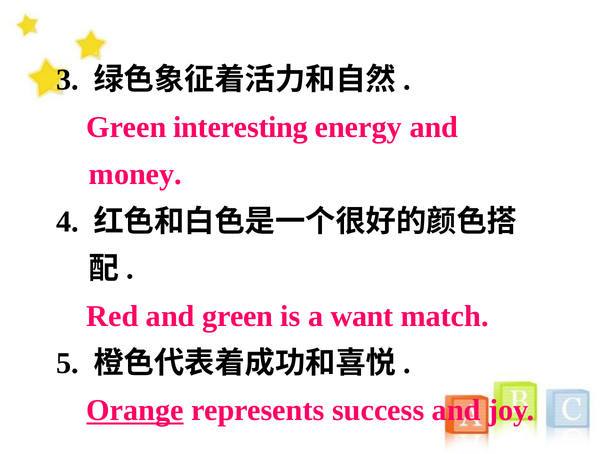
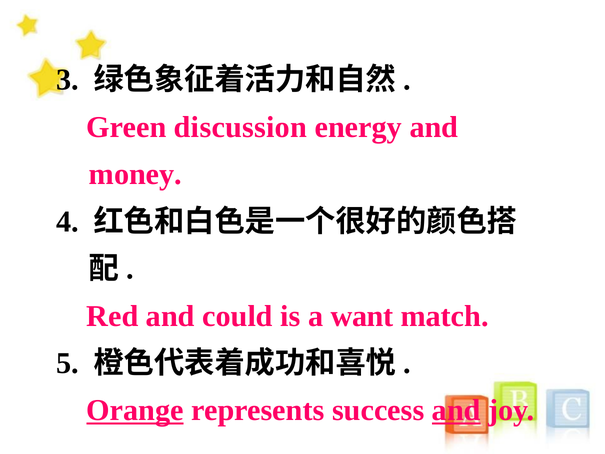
interesting: interesting -> discussion (240, 127)
and green: green -> could (238, 316)
and underline: none -> present (456, 410)
